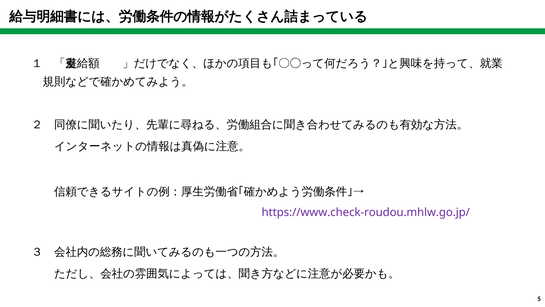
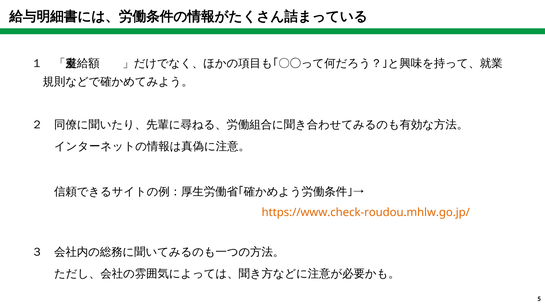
https://www.check-roudou.mhlw.go.jp/ colour: purple -> orange (366, 212)
